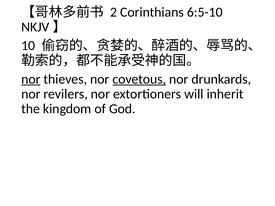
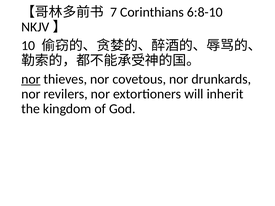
2: 2 -> 7 (114, 12)
6:5-10: 6:5-10 -> 6:8-10 (205, 12)
covetous underline: present -> none (139, 79)
